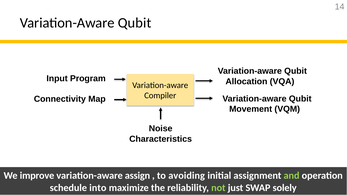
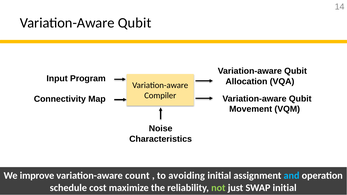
assign: assign -> count (137, 176)
and colour: light green -> light blue (292, 176)
into: into -> cost (98, 188)
SWAP solely: solely -> initial (285, 188)
